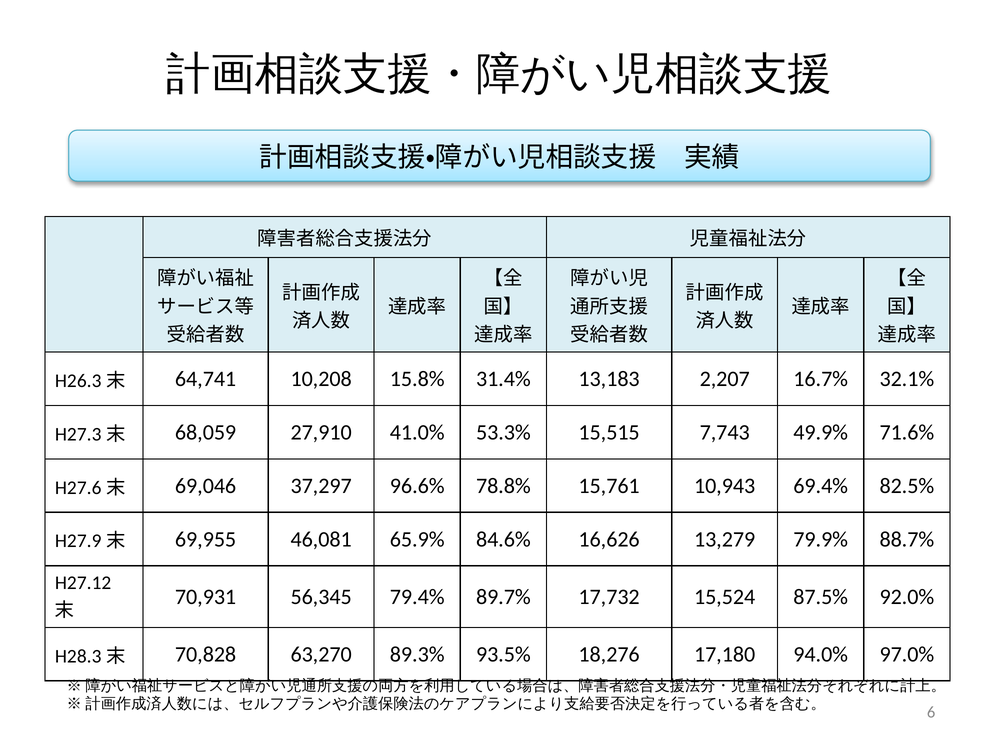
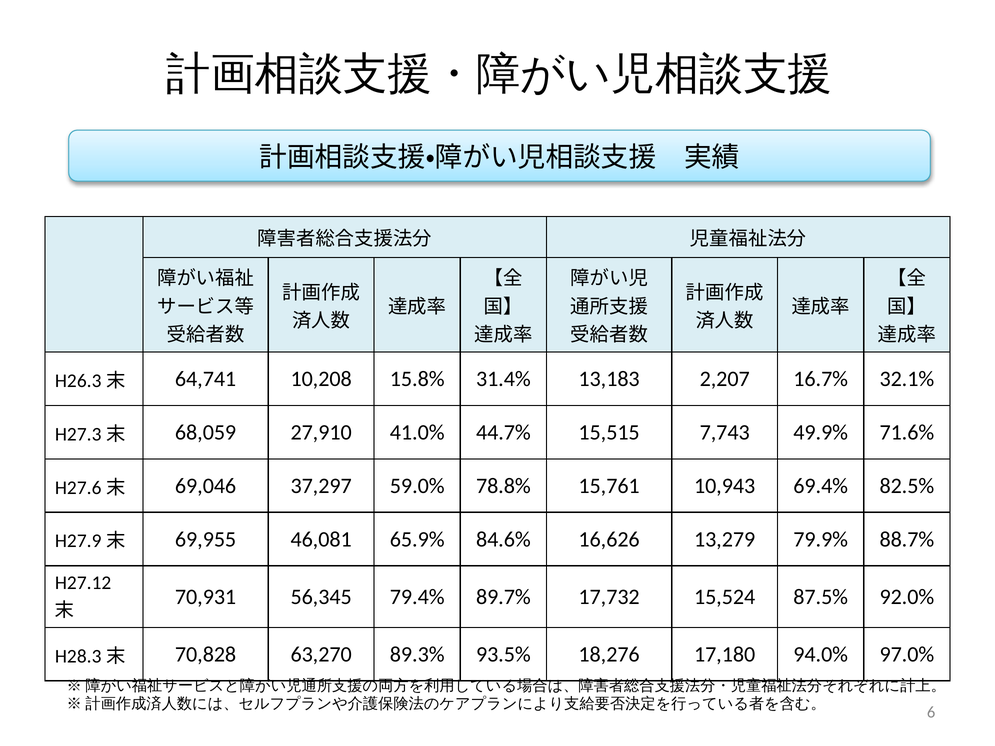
53.3%: 53.3% -> 44.7% (503, 433)
96.6%: 96.6% -> 59.0% (417, 486)
